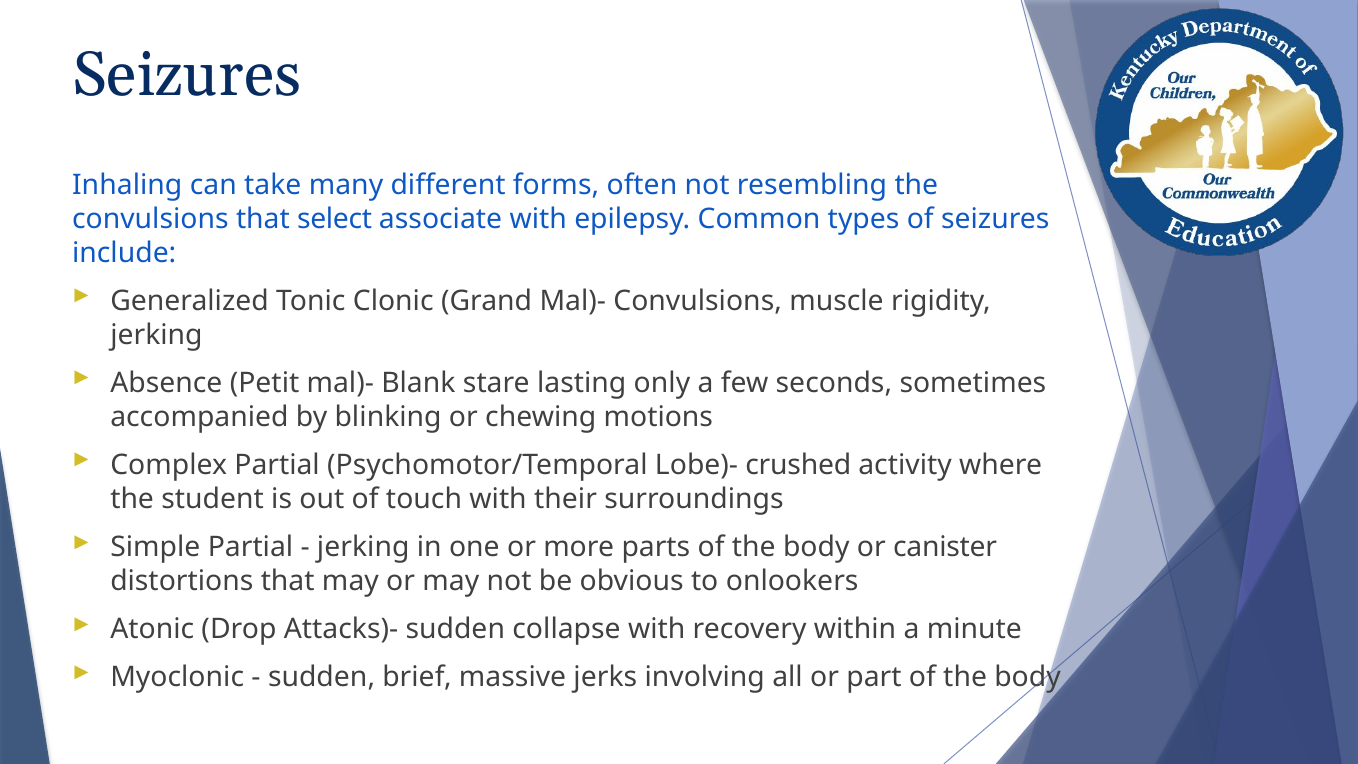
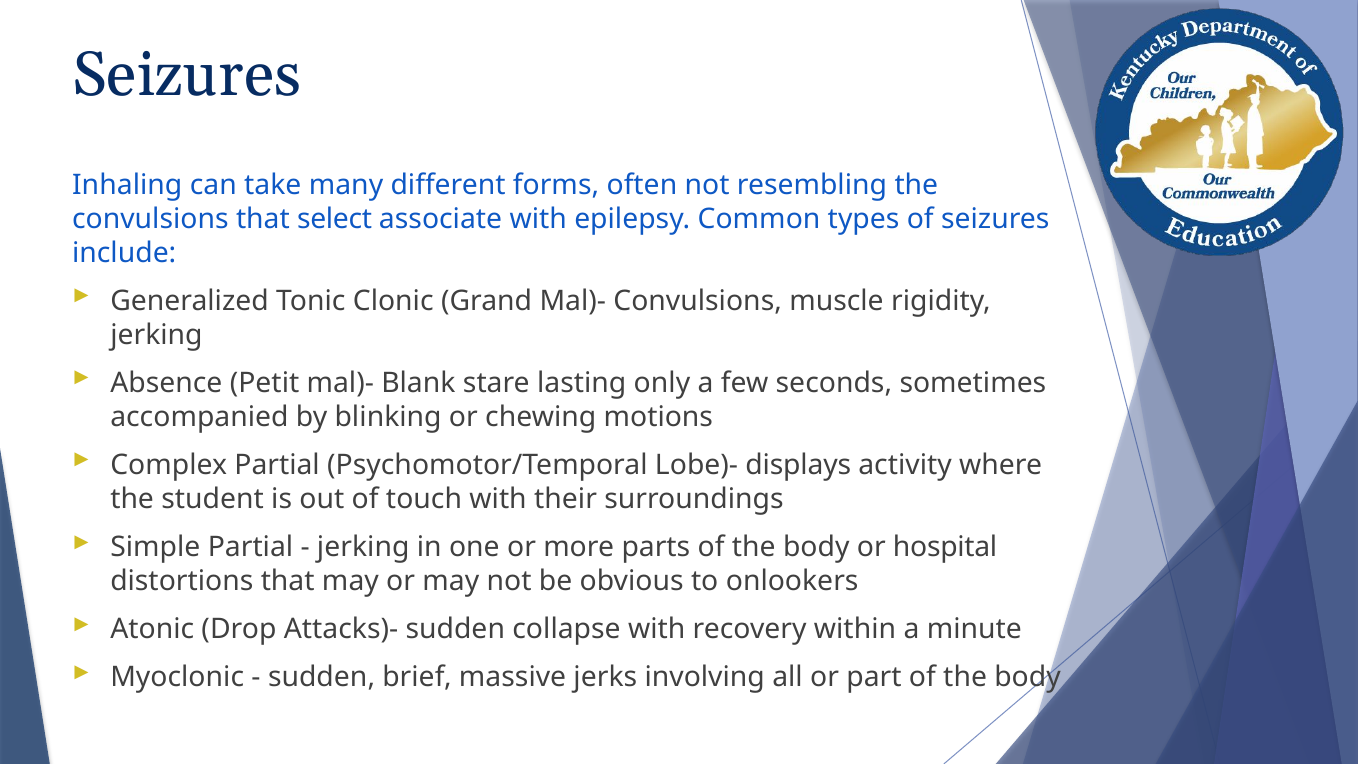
crushed: crushed -> displays (798, 465)
canister: canister -> hospital (945, 547)
